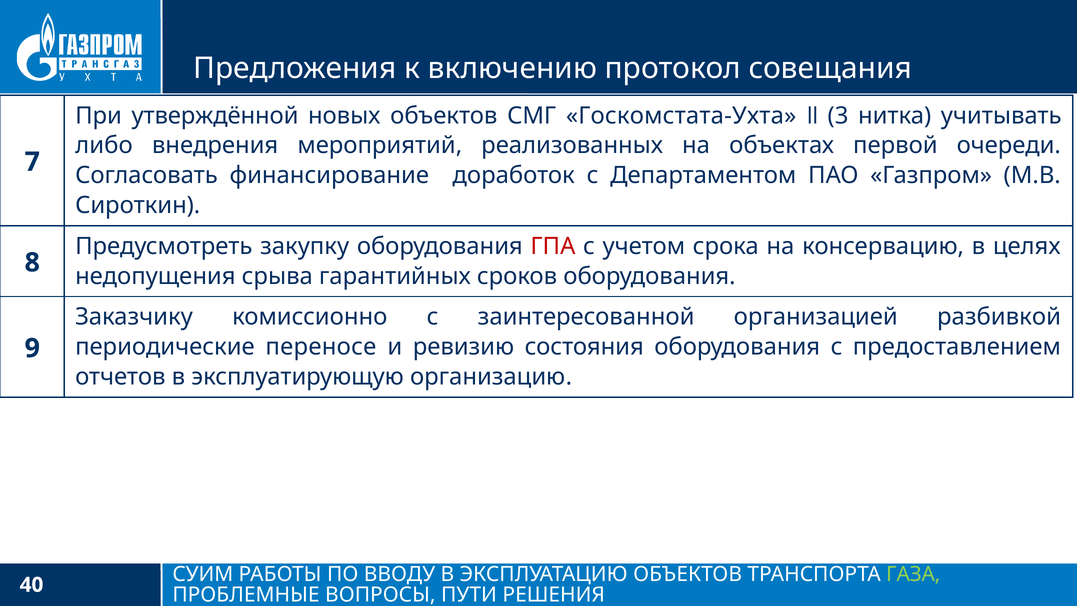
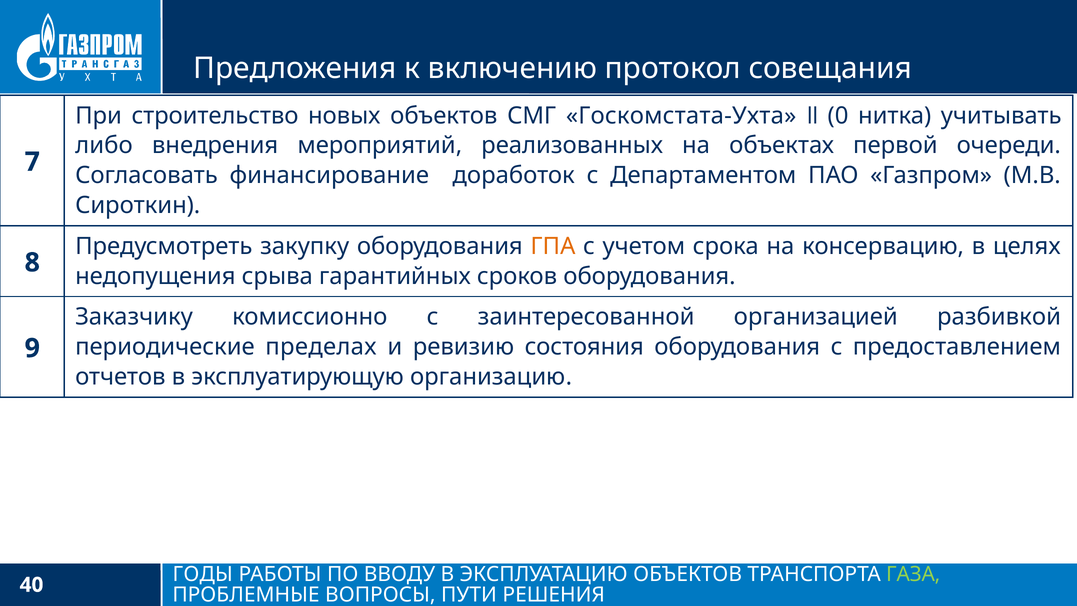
утверждённой: утверждённой -> строительство (215, 116)
3: 3 -> 0 (838, 116)
ГПА colour: red -> orange (553, 246)
переносе: переносе -> пределах (321, 347)
СУИМ: СУИМ -> ГОДЫ (203, 574)
